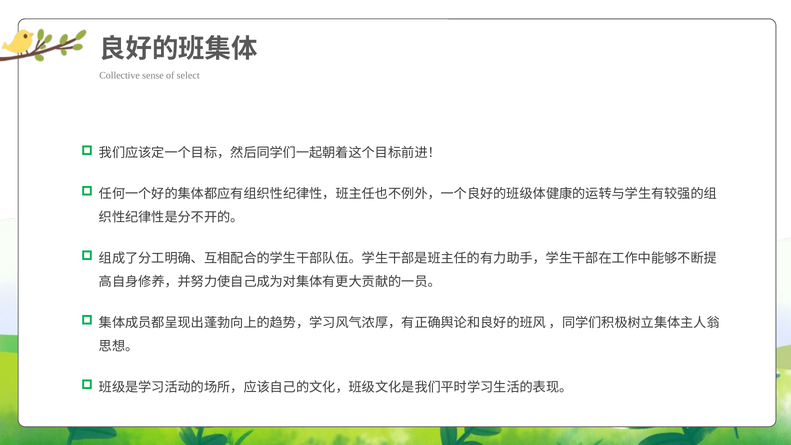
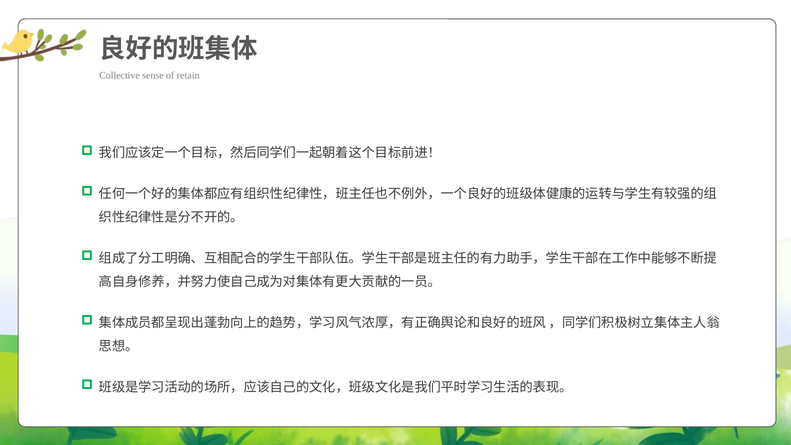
select: select -> retain (188, 75)
